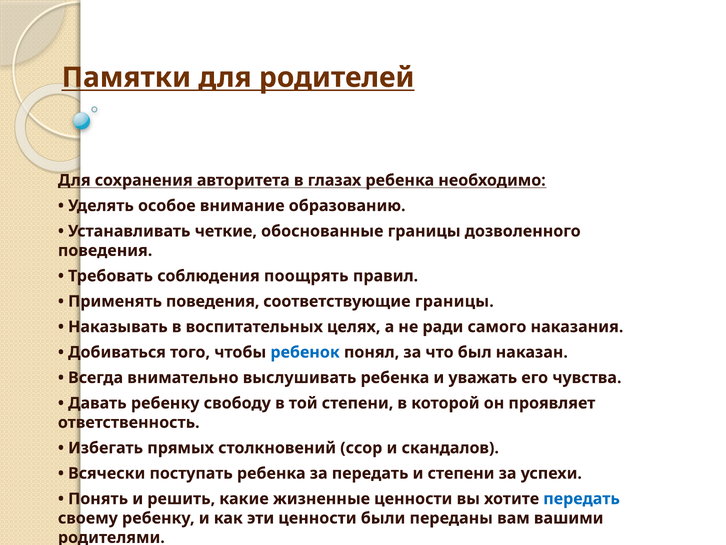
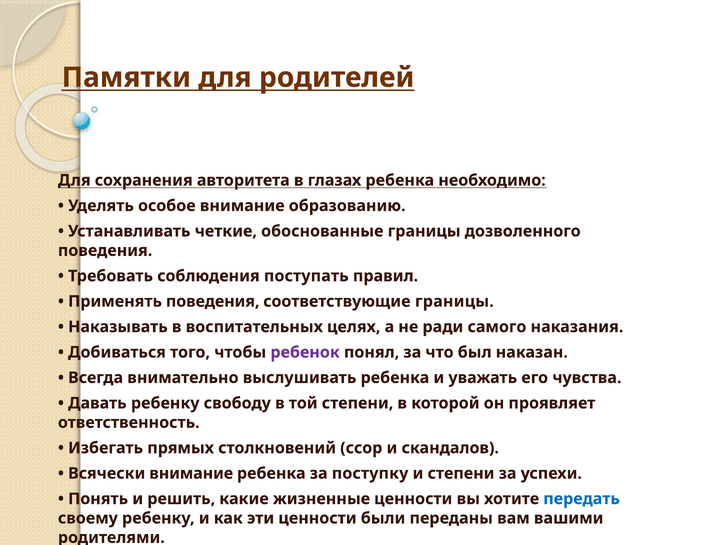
соблюдения поощрять: поощрять -> поступать (306, 276)
ребенок colour: blue -> purple (305, 352)
Всячески поступать: поступать -> внимание (191, 473)
за передать: передать -> поступку (370, 473)
